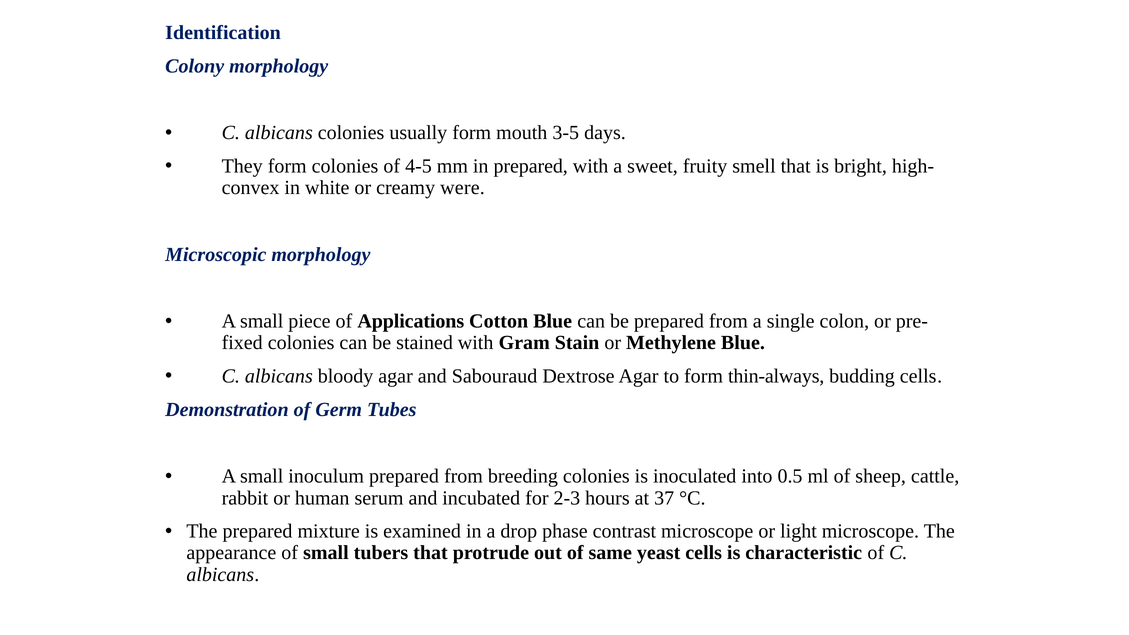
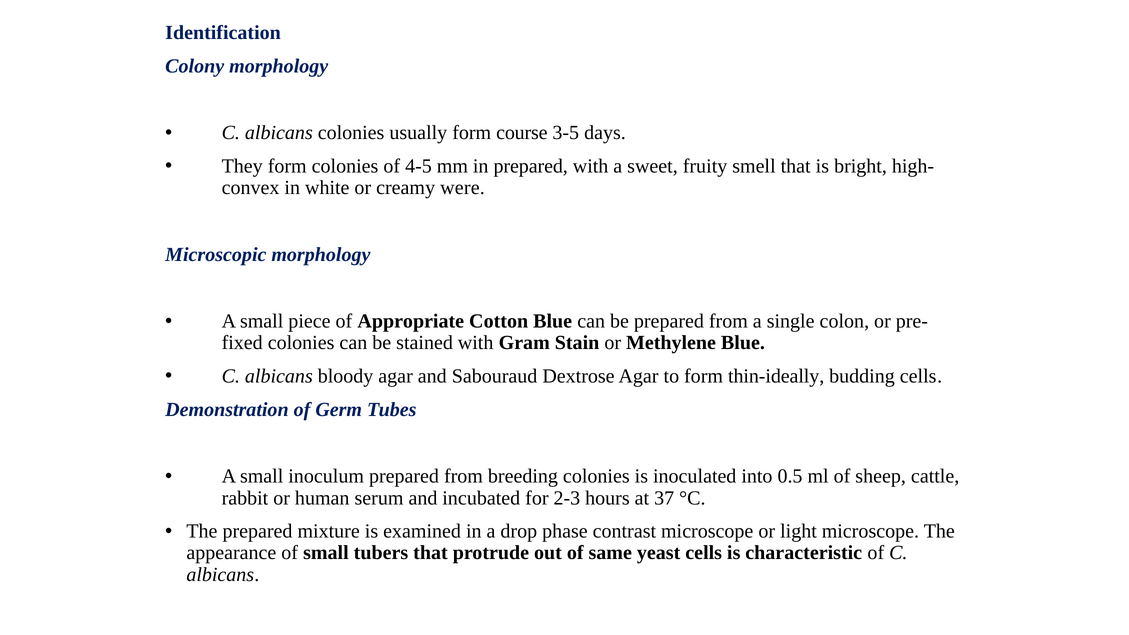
mouth: mouth -> course (522, 133)
Applications: Applications -> Appropriate (411, 321)
thin-always: thin-always -> thin-ideally (776, 376)
